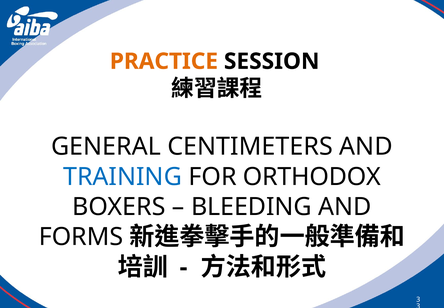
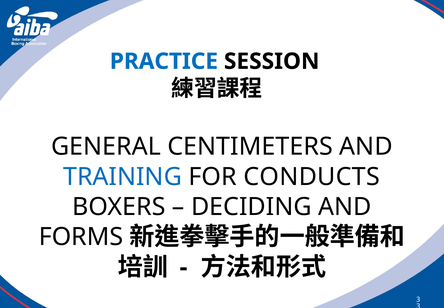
PRACTICE colour: orange -> blue (164, 61)
ORTHODOX: ORTHODOX -> CONDUCTS (312, 176)
BLEEDING: BLEEDING -> DECIDING (251, 206)
